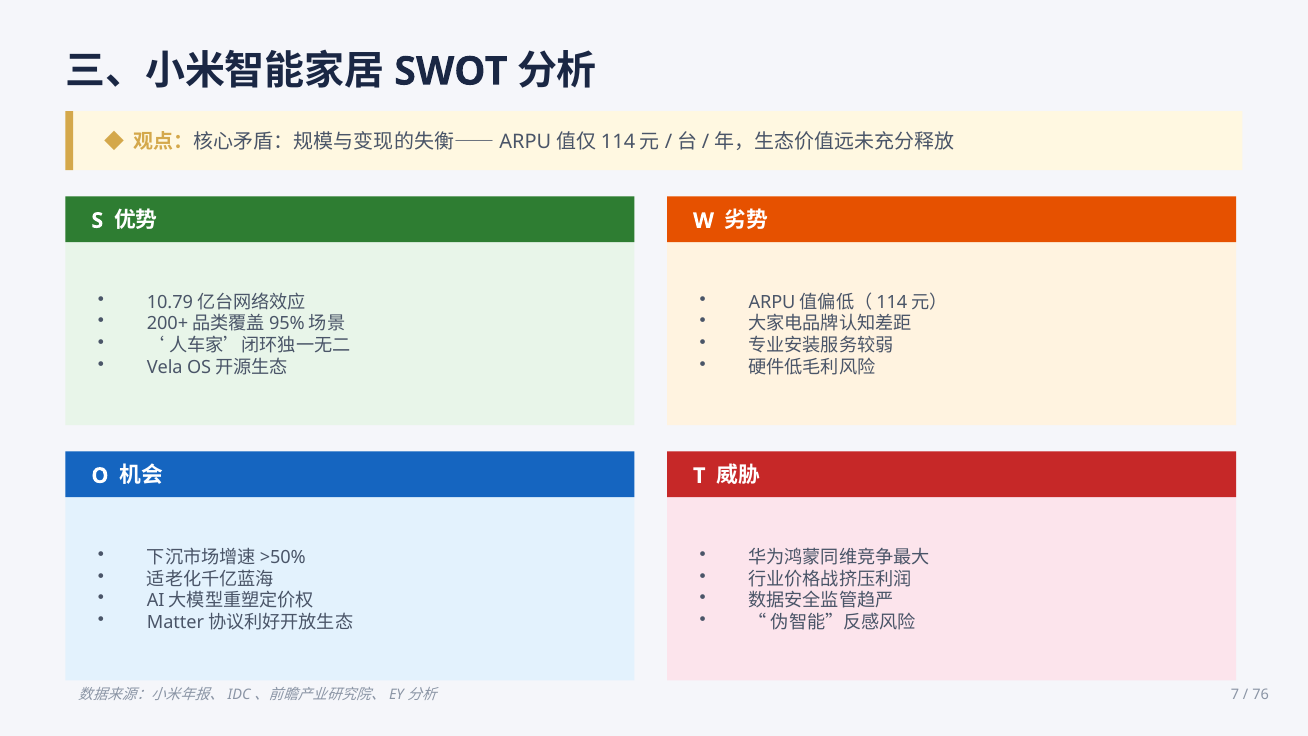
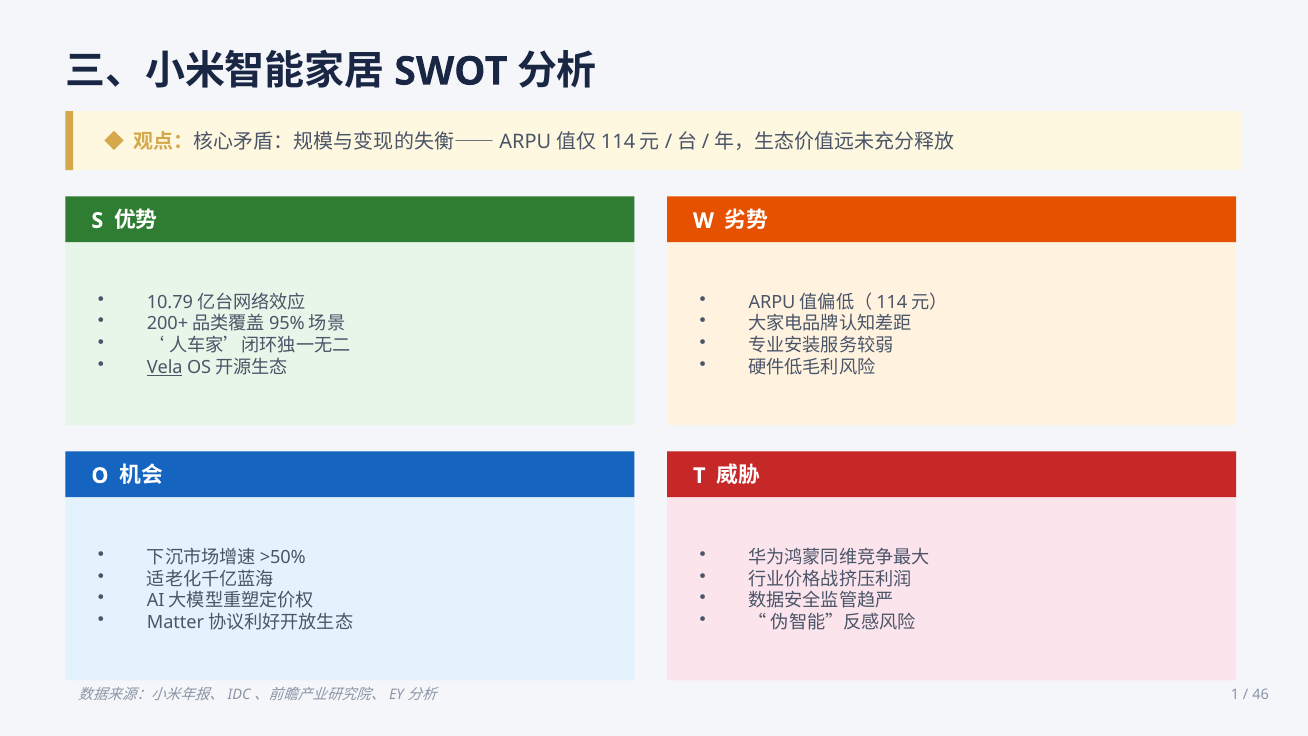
Vela underline: none -> present (165, 368)
7: 7 -> 1 (1235, 694)
76: 76 -> 46 (1261, 694)
